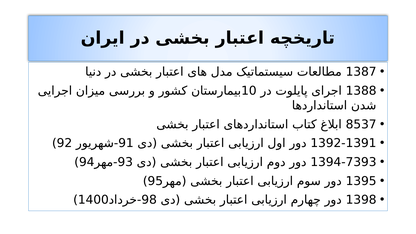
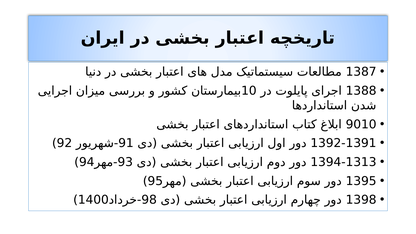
8537: 8537 -> 9010 (361, 124)
1394-7393: 1394-7393 -> 1394-1313 (343, 162)
